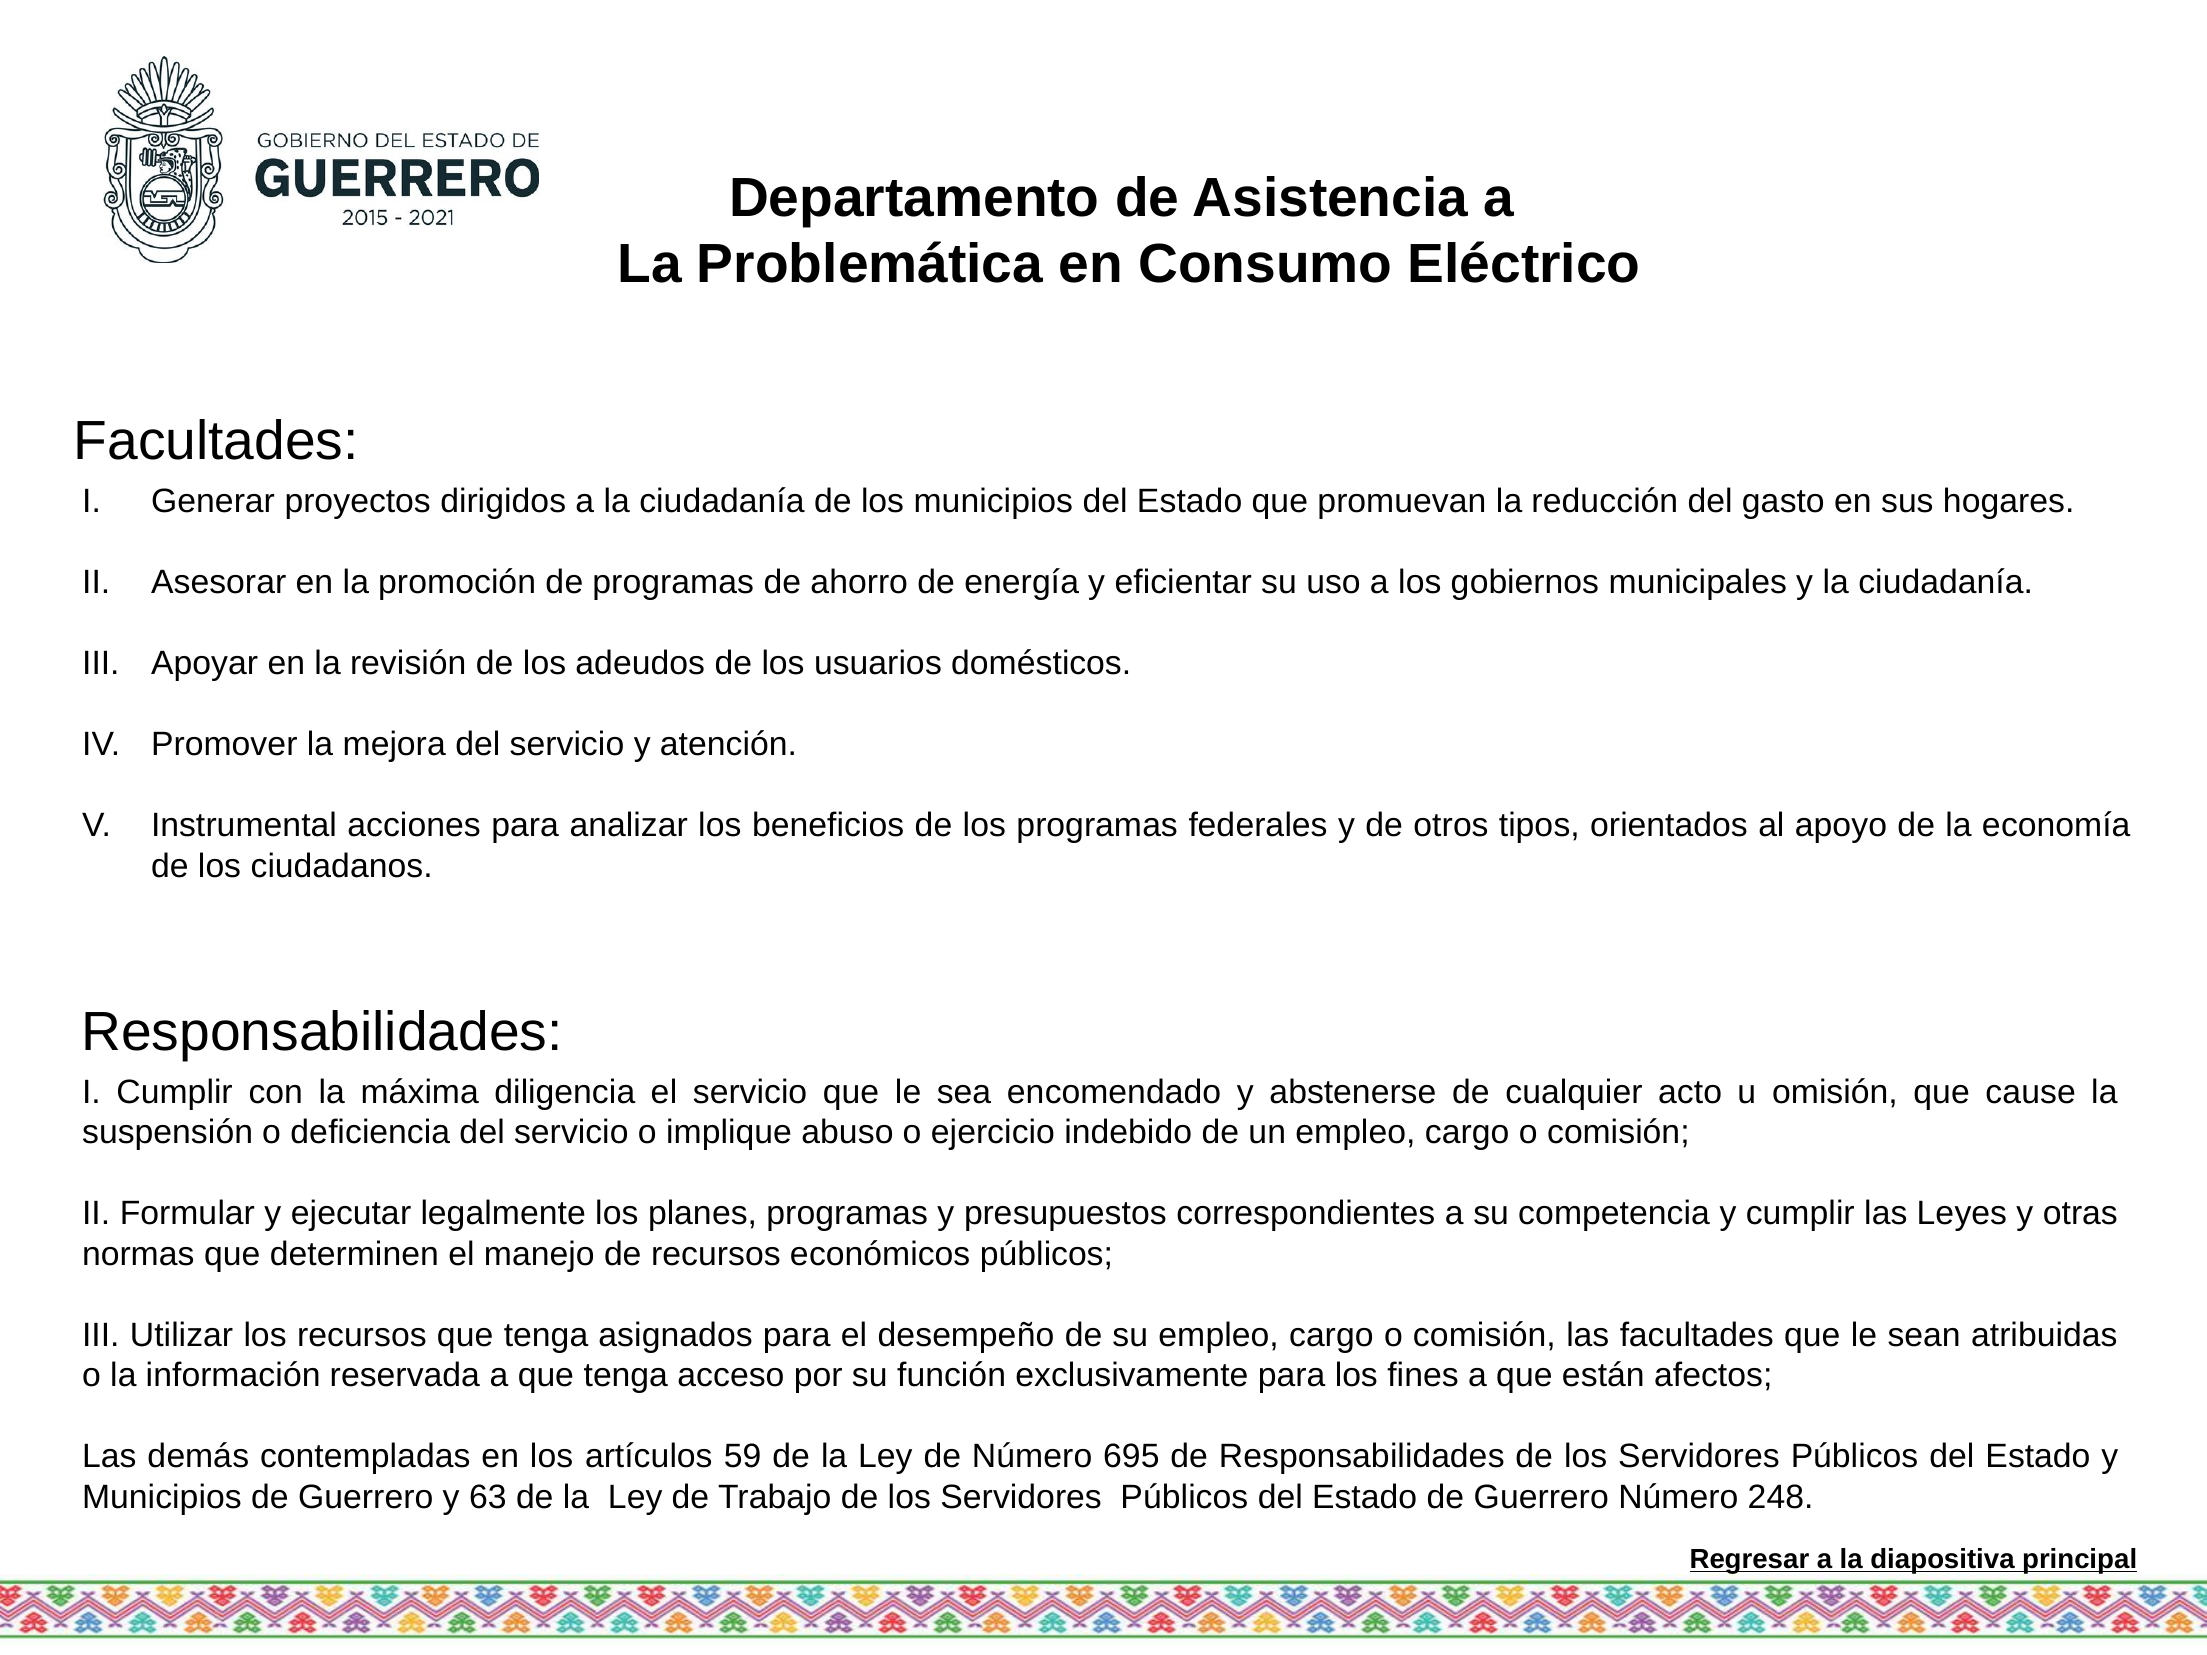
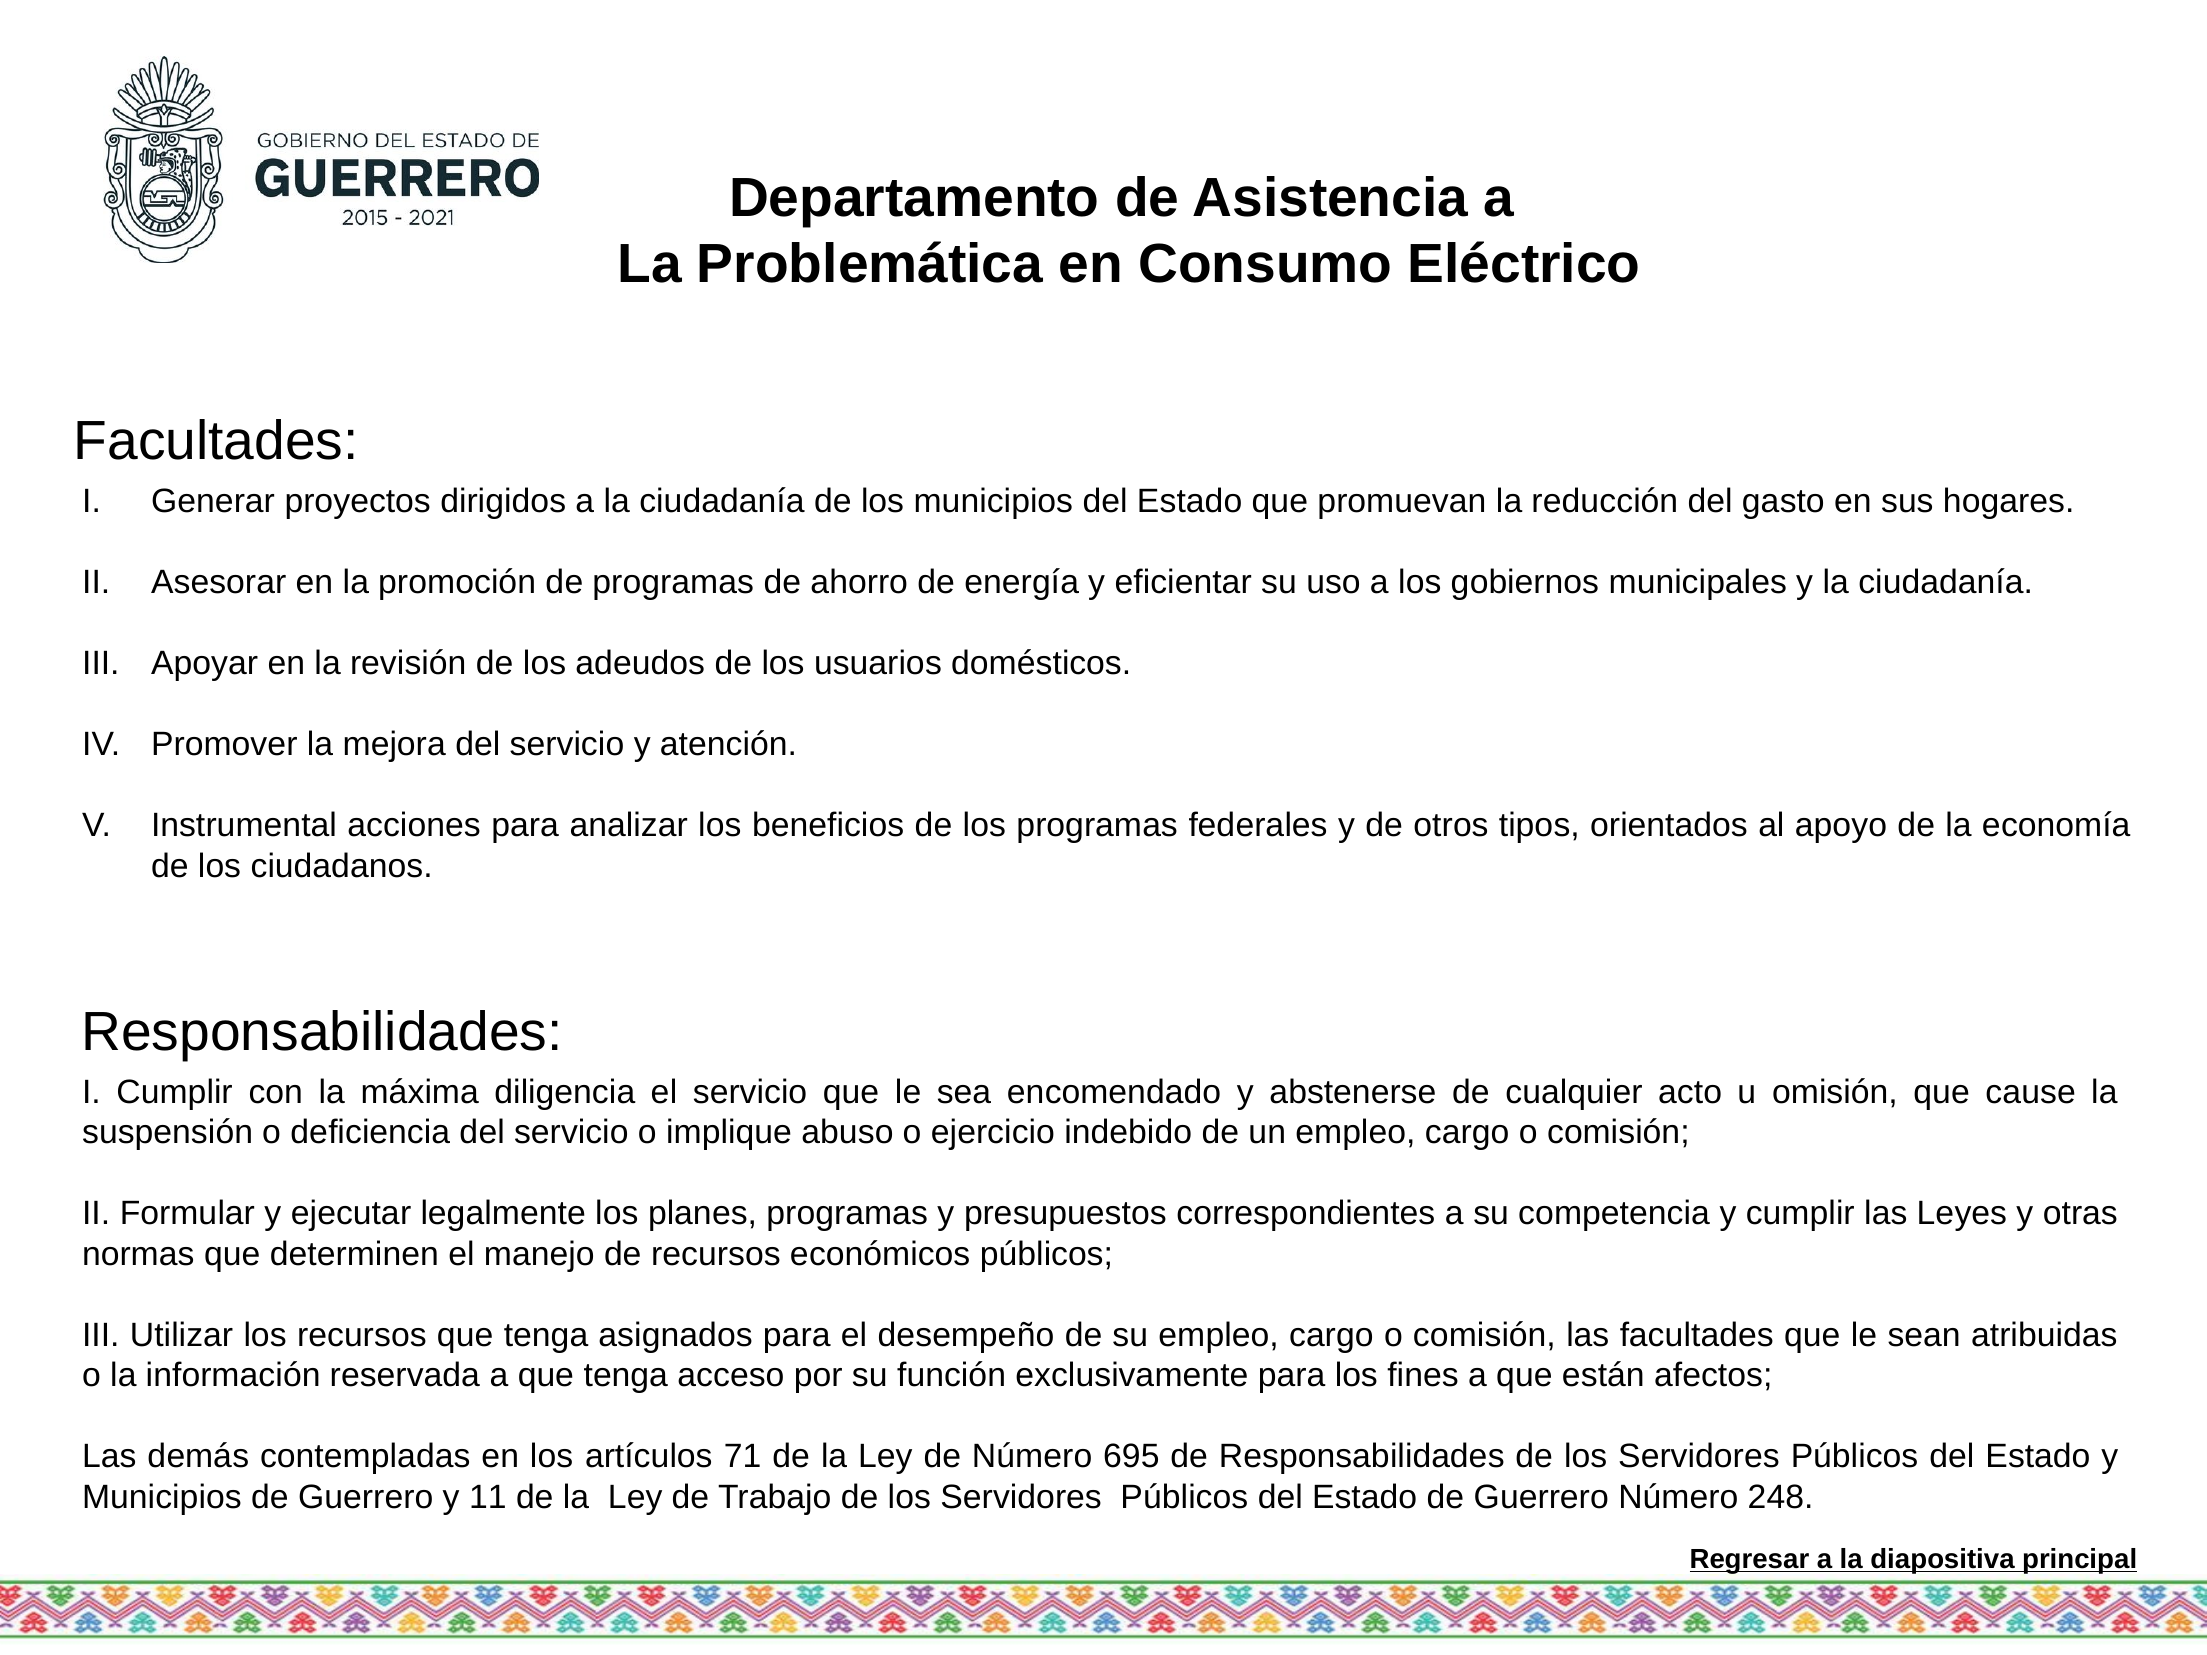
59: 59 -> 71 (743, 1457)
63: 63 -> 11 (488, 1497)
